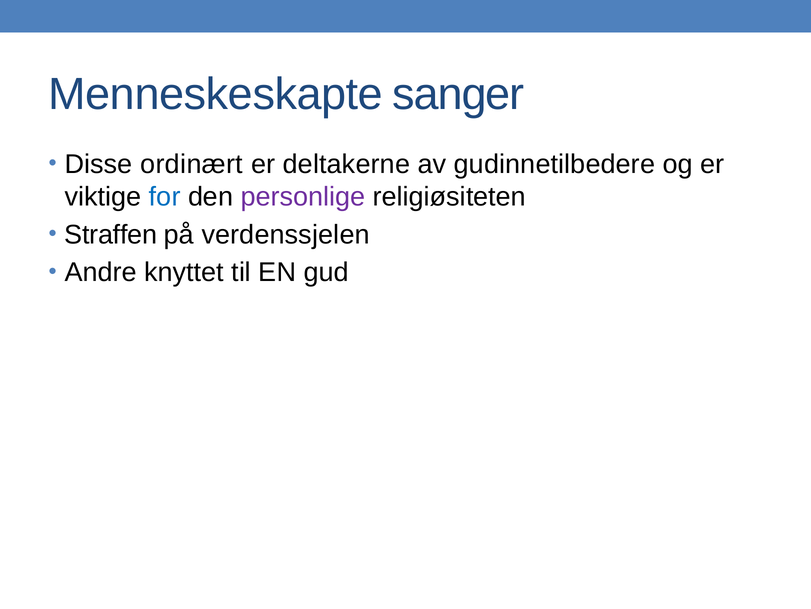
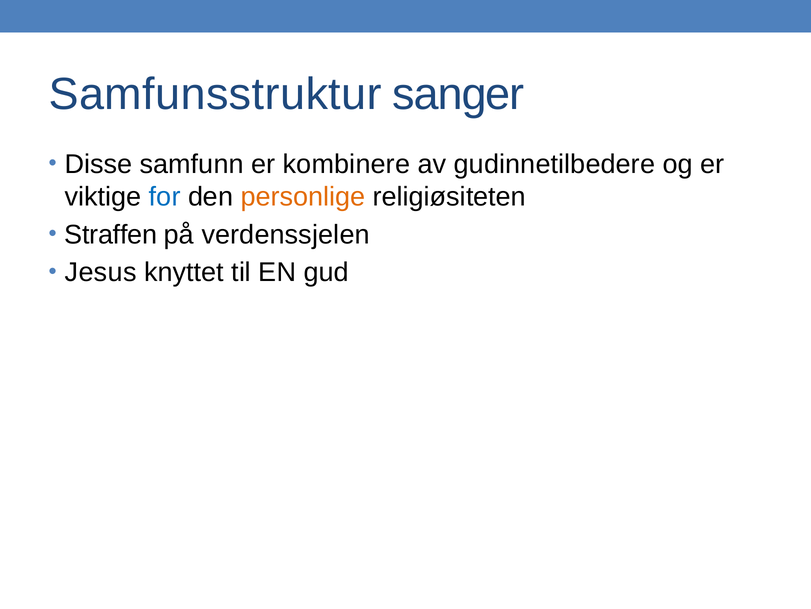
Menneskeskapte: Menneskeskapte -> Samfunsstruktur (215, 94)
ordinært: ordinært -> samfunn (192, 164)
deltakerne: deltakerne -> kombinere (346, 164)
personlige colour: purple -> orange (303, 197)
Andre: Andre -> Jesus (101, 272)
